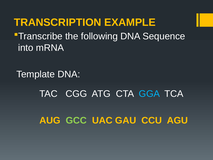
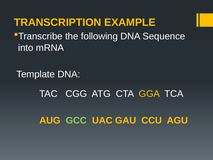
GGA colour: light blue -> yellow (149, 94)
